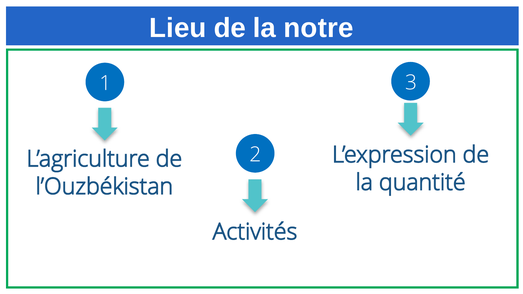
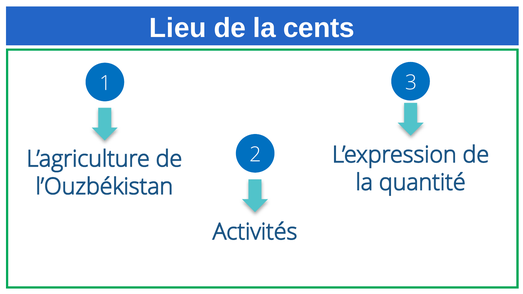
notre: notre -> cents (319, 28)
